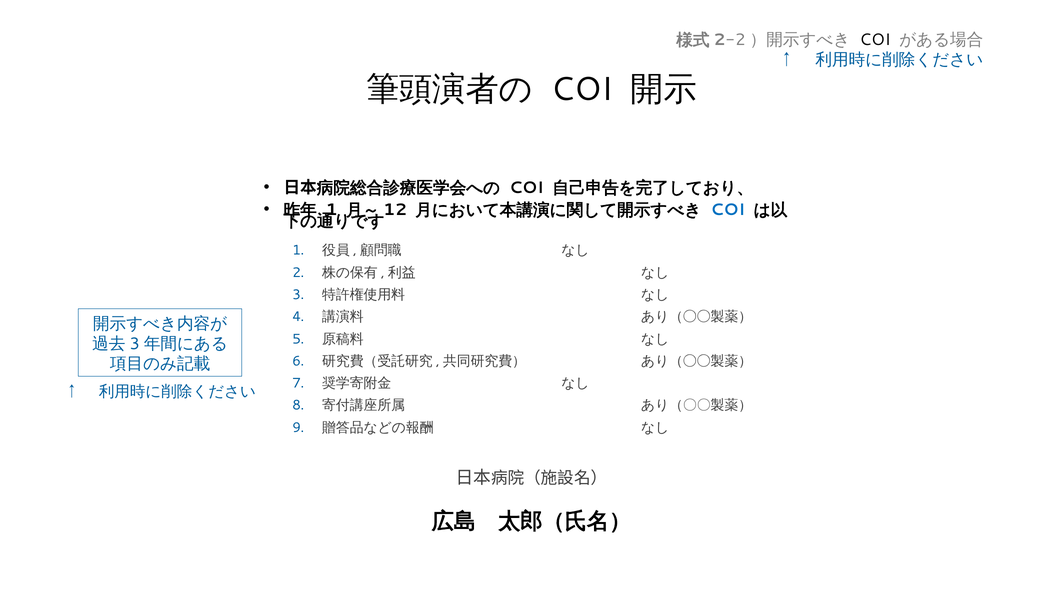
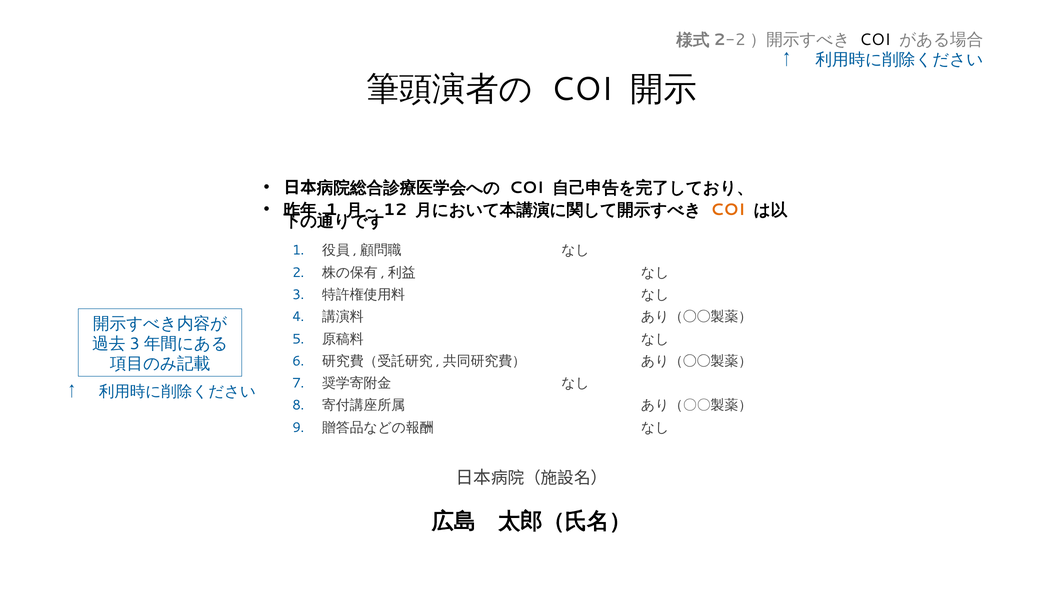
COI colour: blue -> orange (728, 210)
